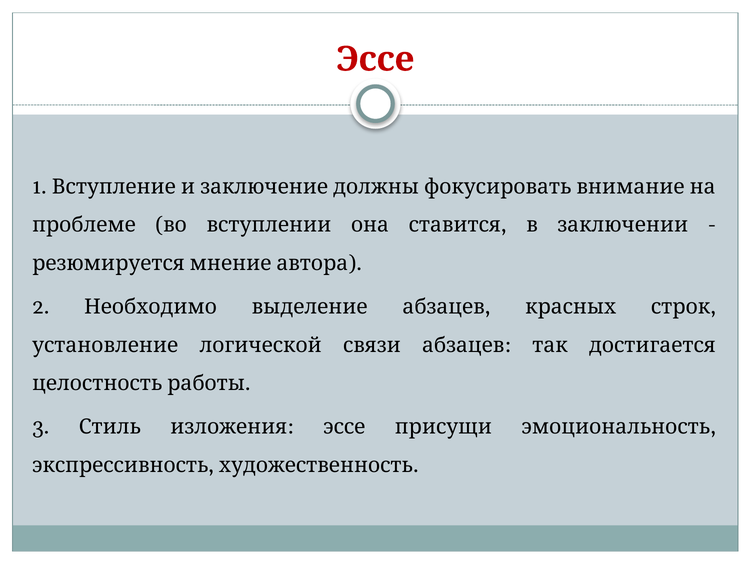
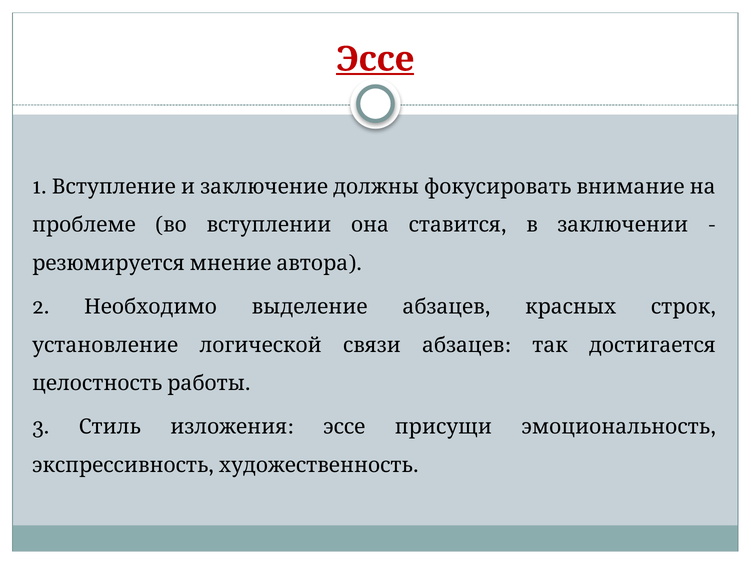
Эссе underline: none -> present (375, 59)
